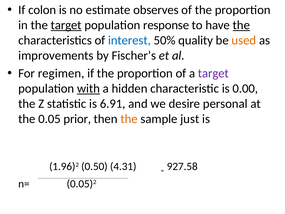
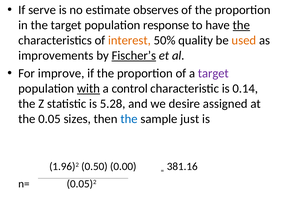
colon: colon -> serve (42, 10)
target underline: present -> none (66, 25)
interest colour: blue -> orange (129, 40)
Fischer’s underline: none -> present (134, 56)
regimen: regimen -> improve (61, 73)
hidden: hidden -> control (130, 88)
0.00: 0.00 -> 0.14 (245, 88)
6.91: 6.91 -> 5.28 (113, 104)
personal: personal -> assigned (225, 104)
prior: prior -> sizes (77, 119)
the colour: orange -> blue (129, 119)
4.31: 4.31 -> 0.00 (123, 166)
927.58: 927.58 -> 381.16 (182, 166)
